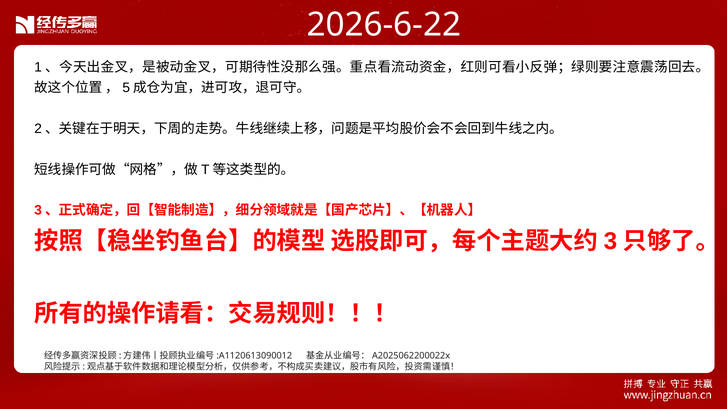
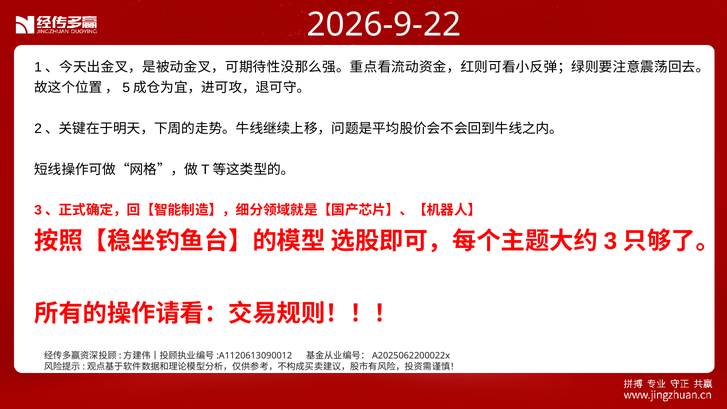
2026-6-22: 2026-6-22 -> 2026-9-22 (384, 25)
